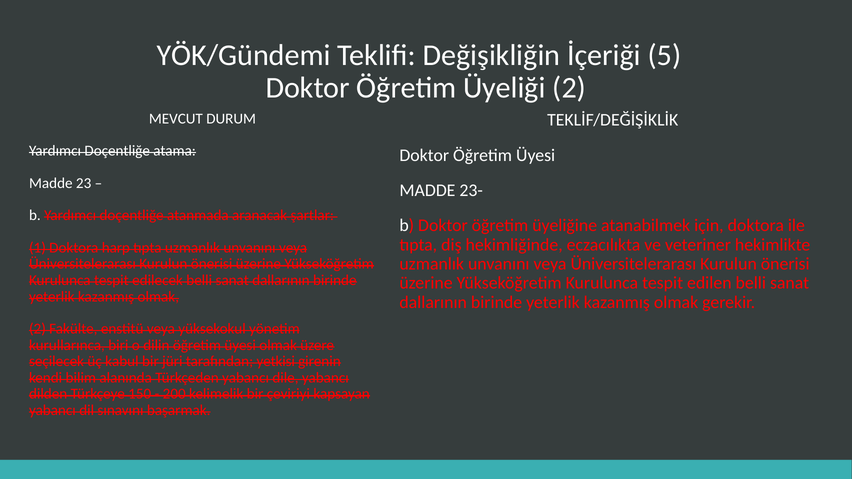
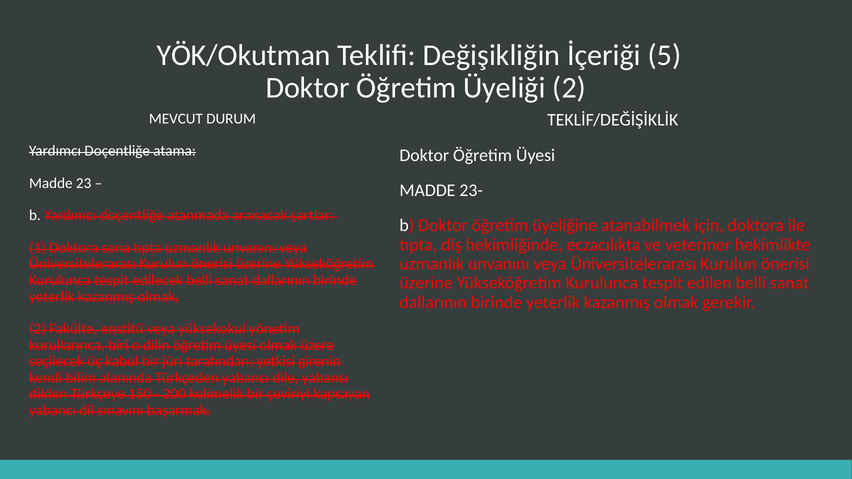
YÖK/Gündemi: YÖK/Gündemi -> YÖK/Okutman (244, 55)
harp: harp -> sona (116, 248)
